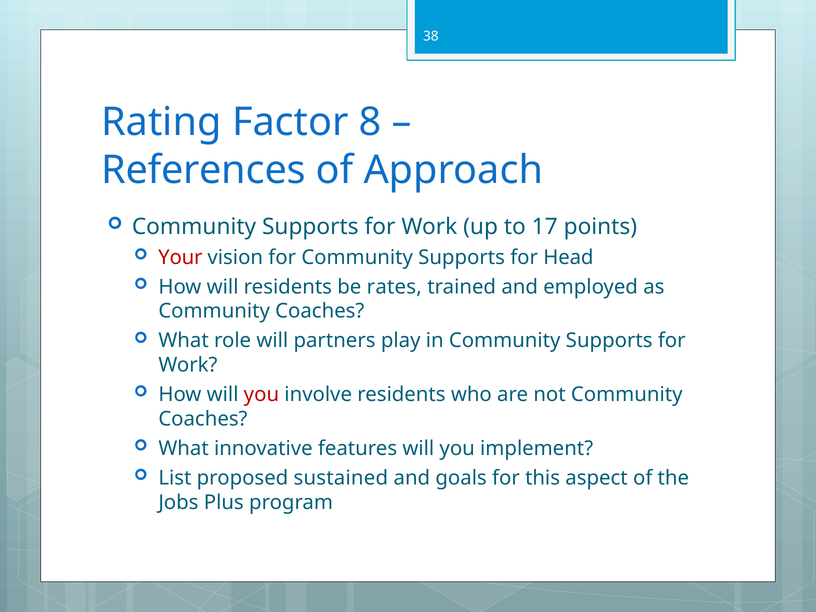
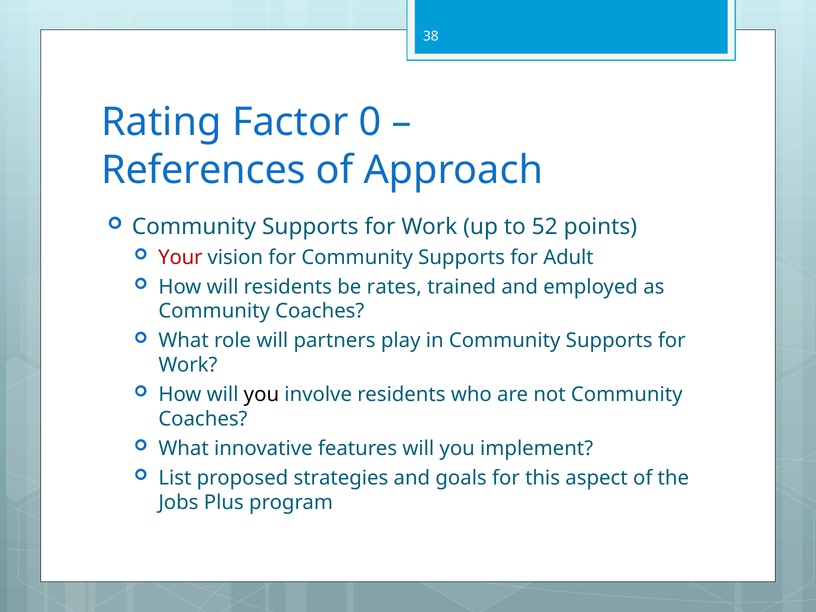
8: 8 -> 0 (370, 122)
17: 17 -> 52 (545, 227)
Head: Head -> Adult (568, 257)
you colour: red -> black (261, 395)
sustained: sustained -> strategies (341, 478)
